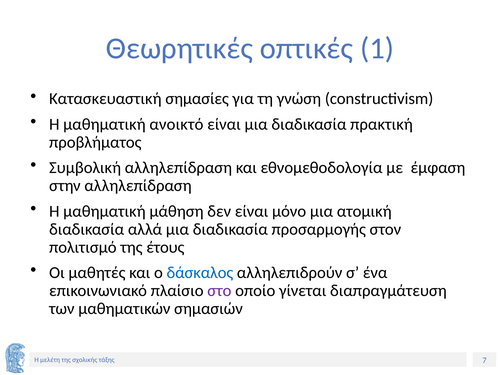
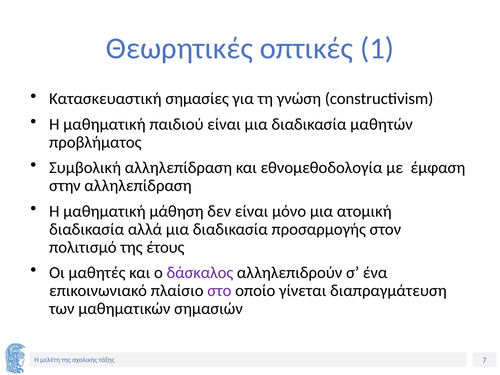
ανοικτό: ανοικτό -> παιδιού (177, 124)
πρακτική: πρακτική -> μαθητών (382, 124)
δάσκαλος colour: blue -> purple (200, 273)
